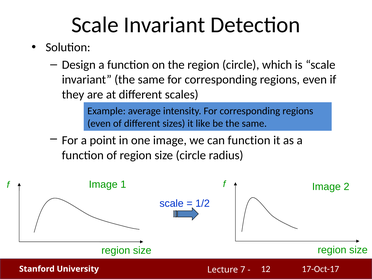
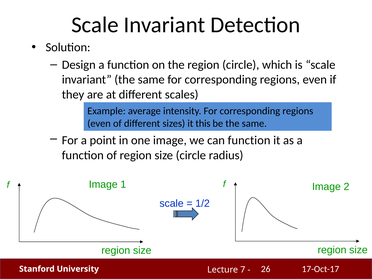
like: like -> this (203, 123)
12: 12 -> 26 (266, 269)
